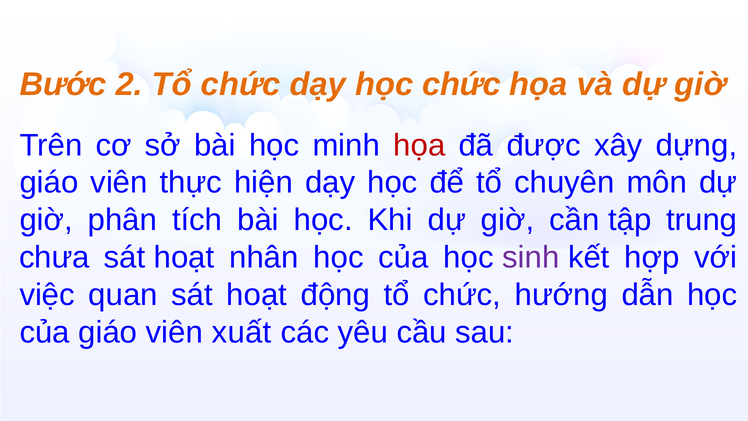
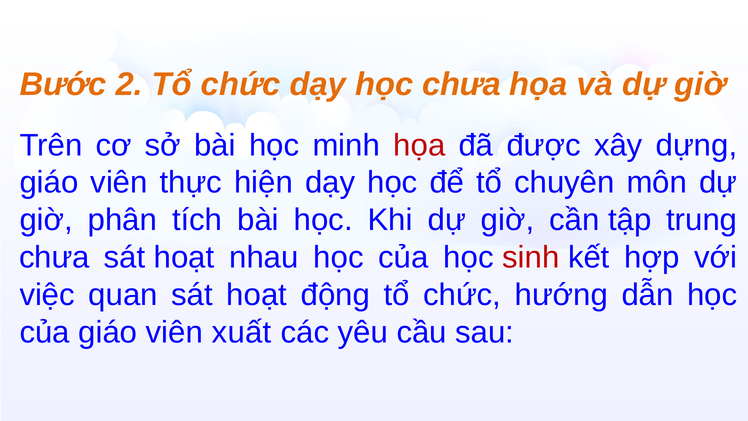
học chức: chức -> chưa (462, 85)
nhân: nhân -> nhau (264, 257)
sinh colour: purple -> red (531, 257)
